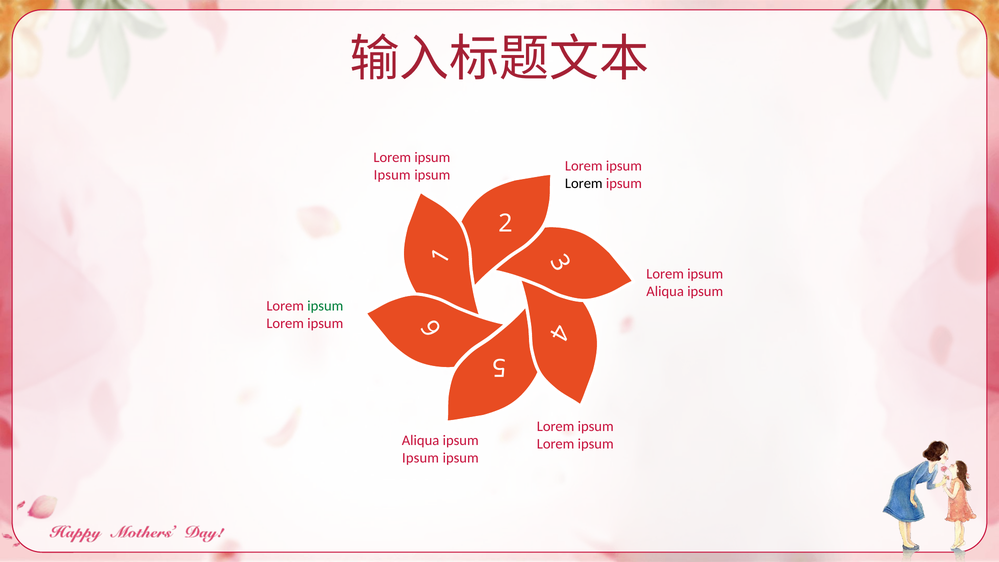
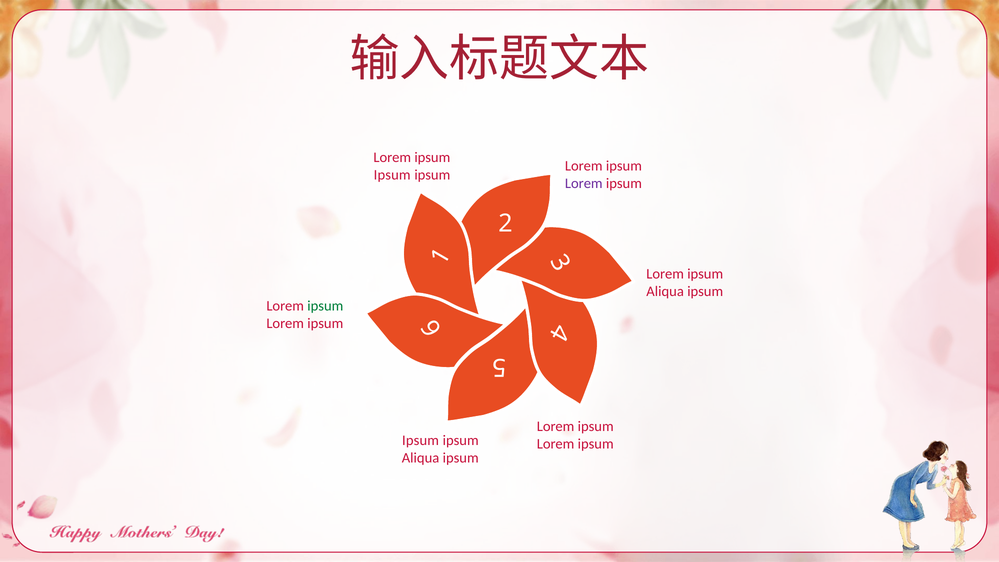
Lorem colour: black -> purple (584, 184)
Aliqua: Aliqua -> Ipsum (421, 440)
Ipsum: Ipsum -> Aliqua (421, 458)
